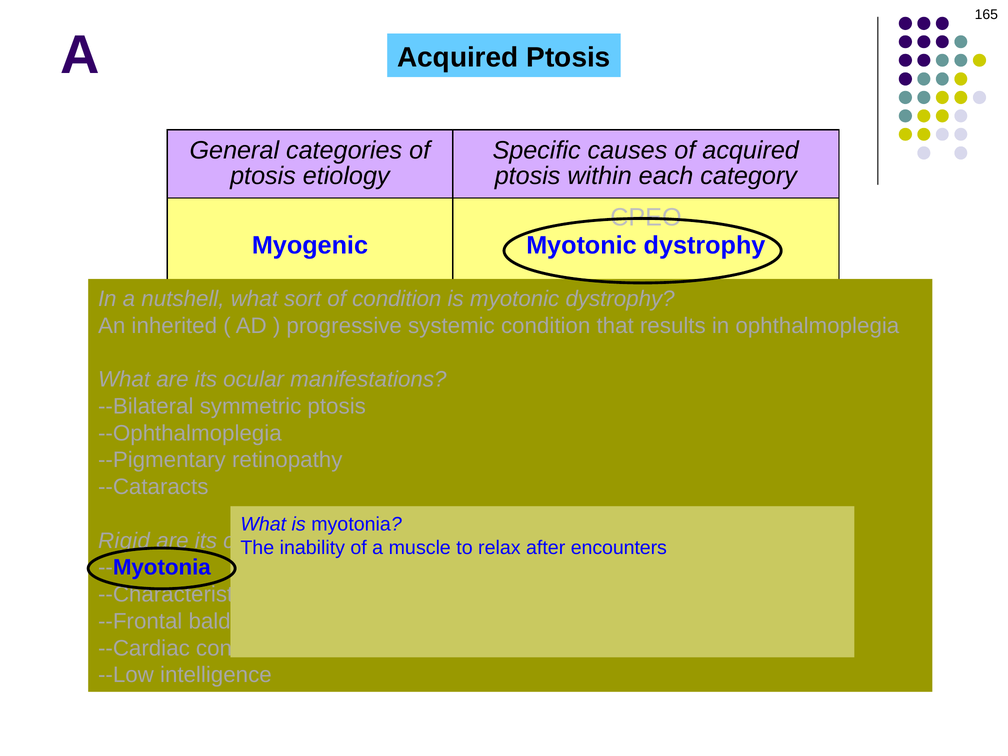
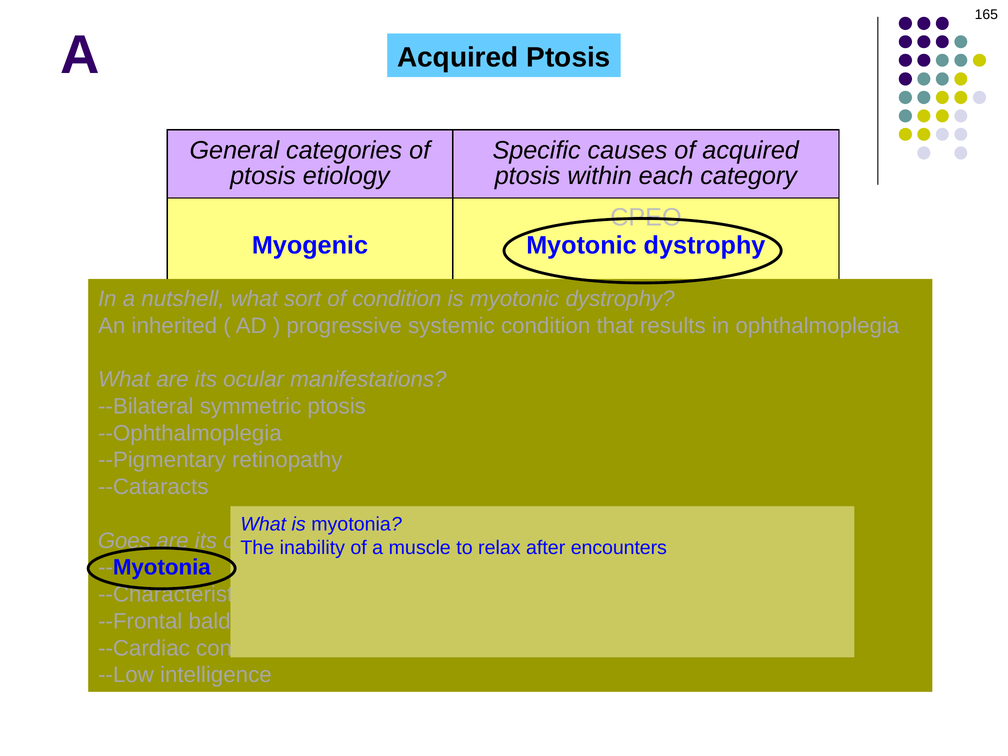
Rigid: Rigid -> Goes (124, 541)
